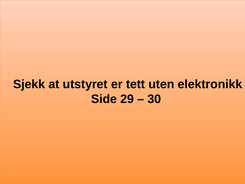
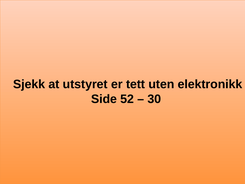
29: 29 -> 52 (127, 99)
